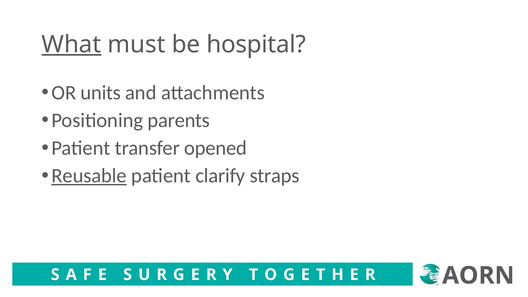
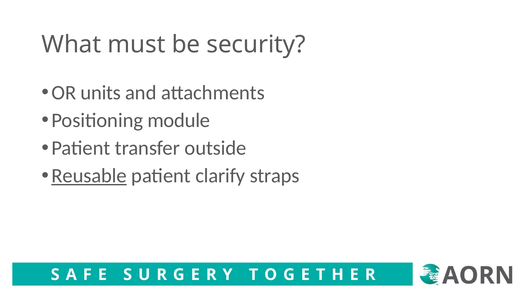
What underline: present -> none (71, 44)
hospital: hospital -> security (256, 44)
parents: parents -> module (179, 120)
opened: opened -> outside (216, 148)
